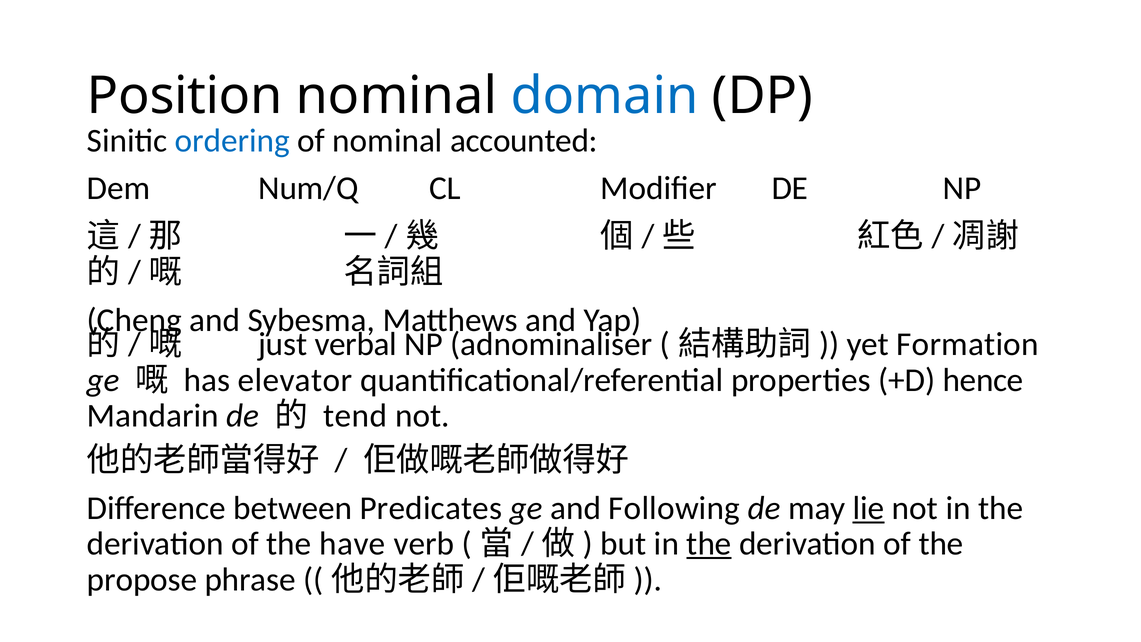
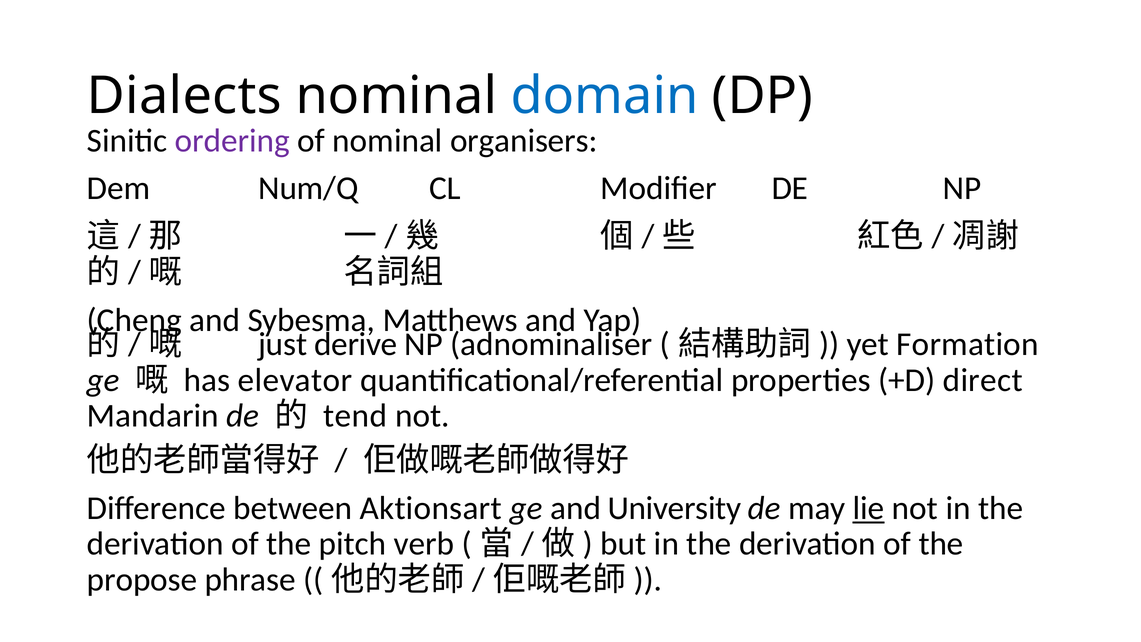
Position: Position -> Dialects (184, 96)
ordering colour: blue -> purple (232, 141)
accounted: accounted -> organisers (524, 141)
verbal: verbal -> derive (356, 344)
hence: hence -> direct (983, 380)
Predicates: Predicates -> Aktionsart (431, 508)
Following: Following -> University (675, 508)
have: have -> pitch (353, 544)
the underline: present -> none (709, 544)
